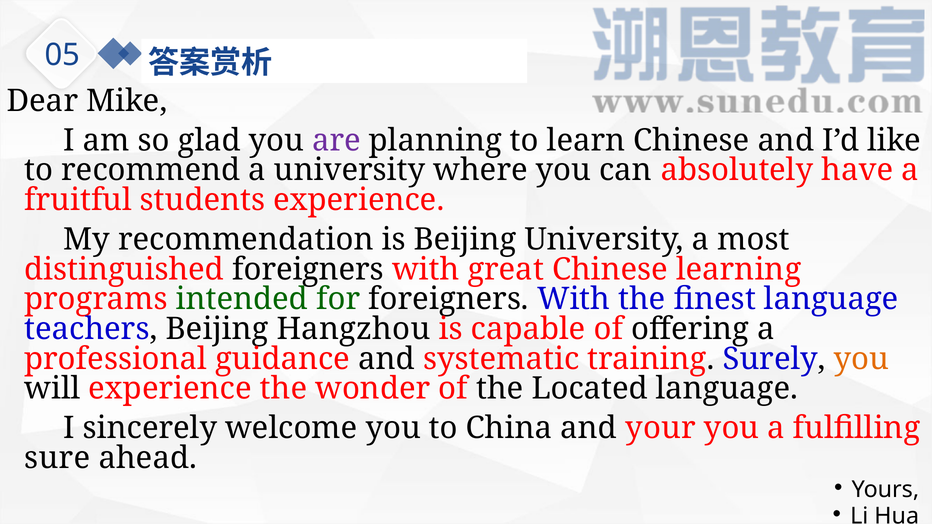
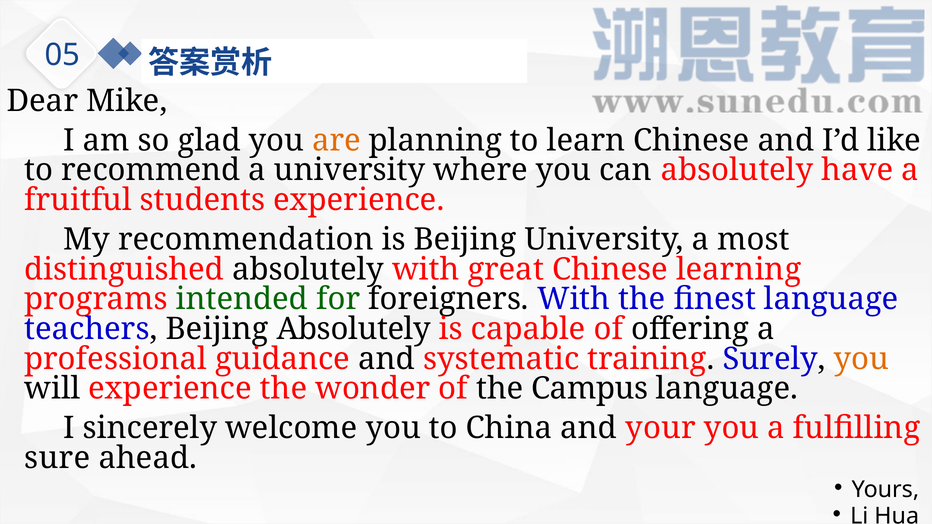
are colour: purple -> orange (336, 140)
distinguished foreigners: foreigners -> absolutely (308, 269)
Beijing Hangzhou: Hangzhou -> Absolutely (354, 329)
Located: Located -> Campus (590, 389)
